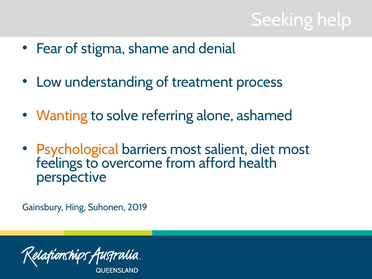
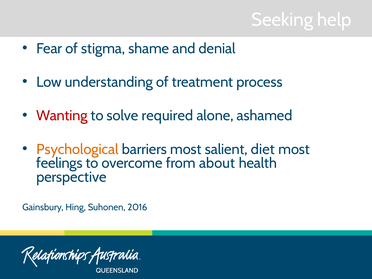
Wanting colour: orange -> red (62, 116)
referring: referring -> required (167, 116)
afford: afford -> about (217, 163)
2019: 2019 -> 2016 (137, 207)
